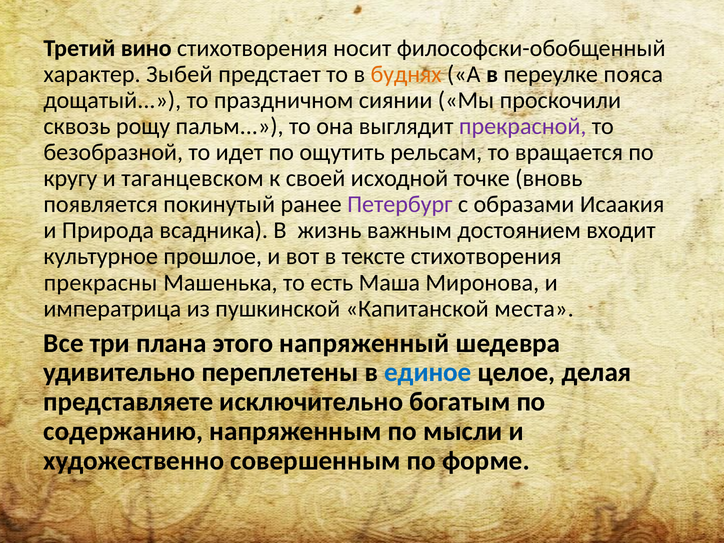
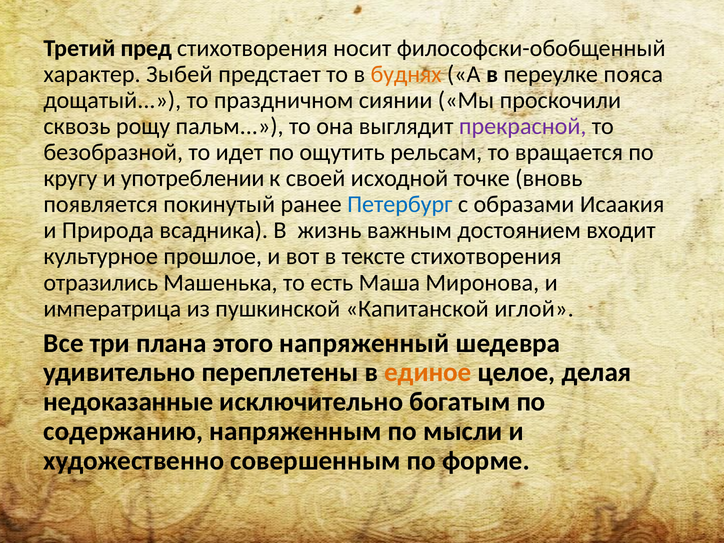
вино: вино -> пред (146, 48)
таганцевском: таганцевском -> употреблении (193, 178)
Петербург colour: purple -> blue (400, 204)
прекрасны: прекрасны -> отразились (101, 283)
места: места -> иглой (534, 309)
единое colour: blue -> orange (428, 373)
представляете: представляете -> недоказанные (128, 402)
